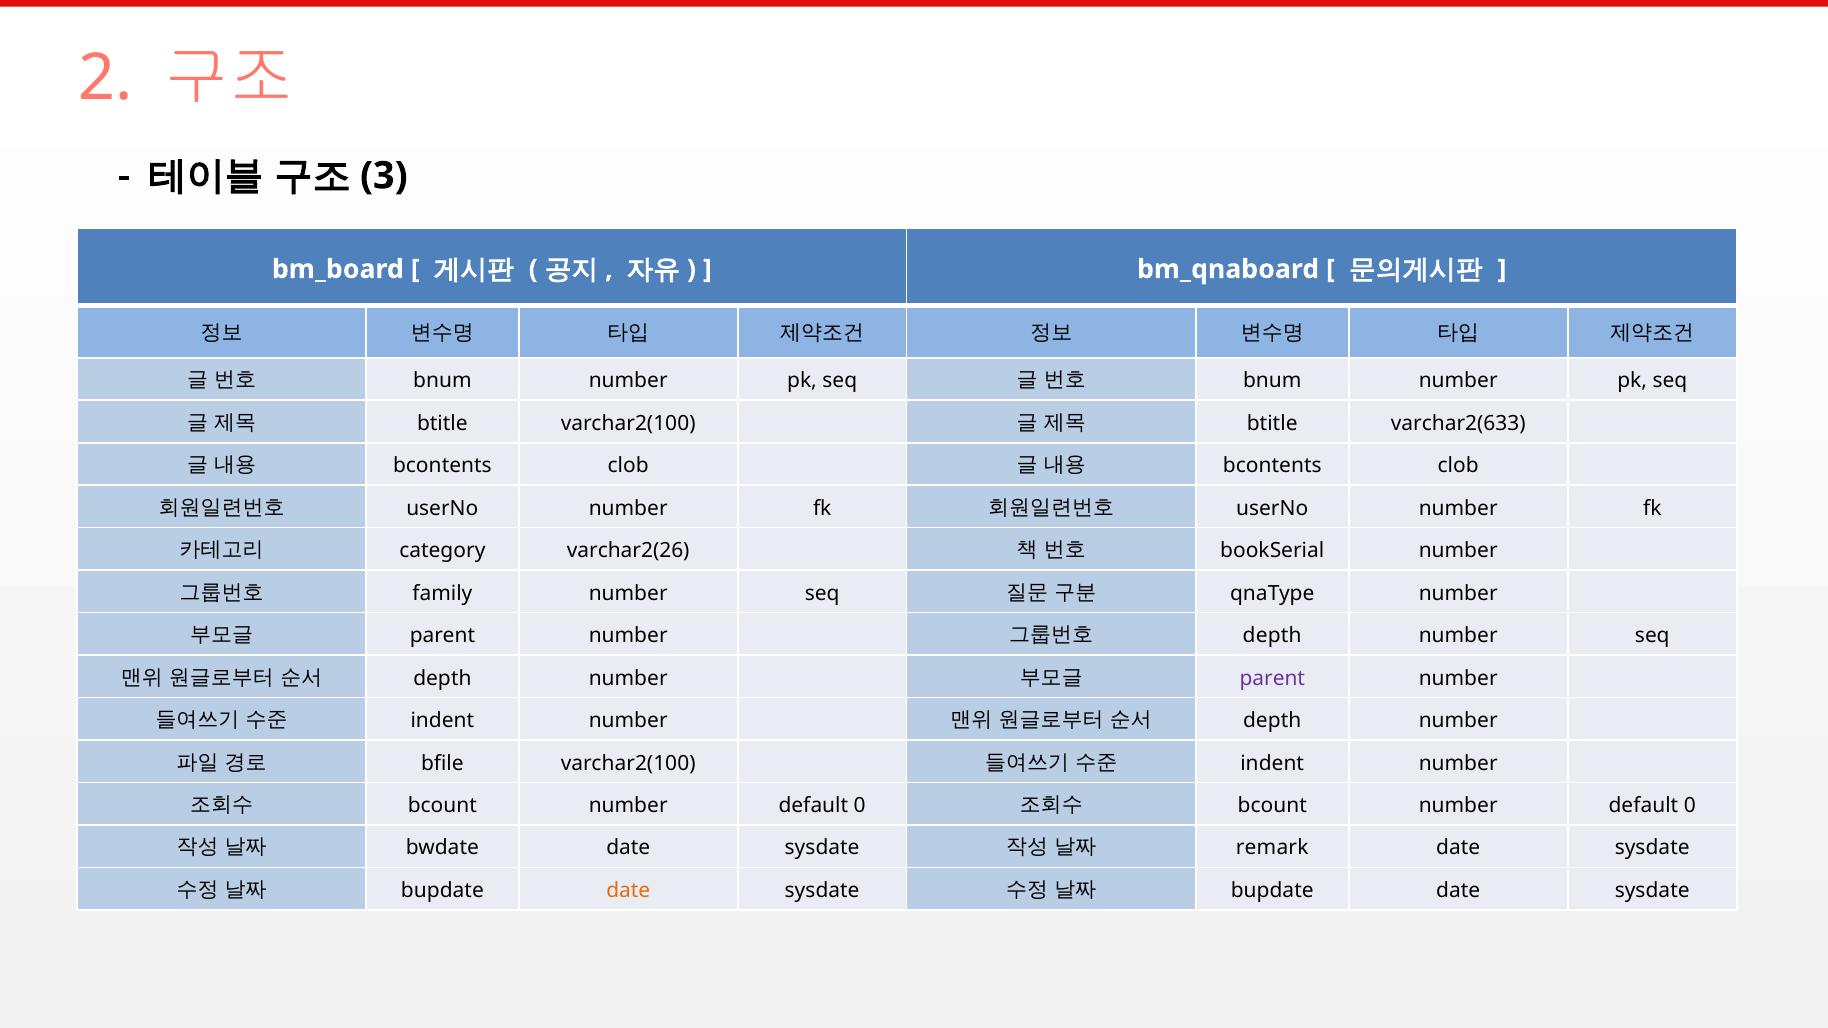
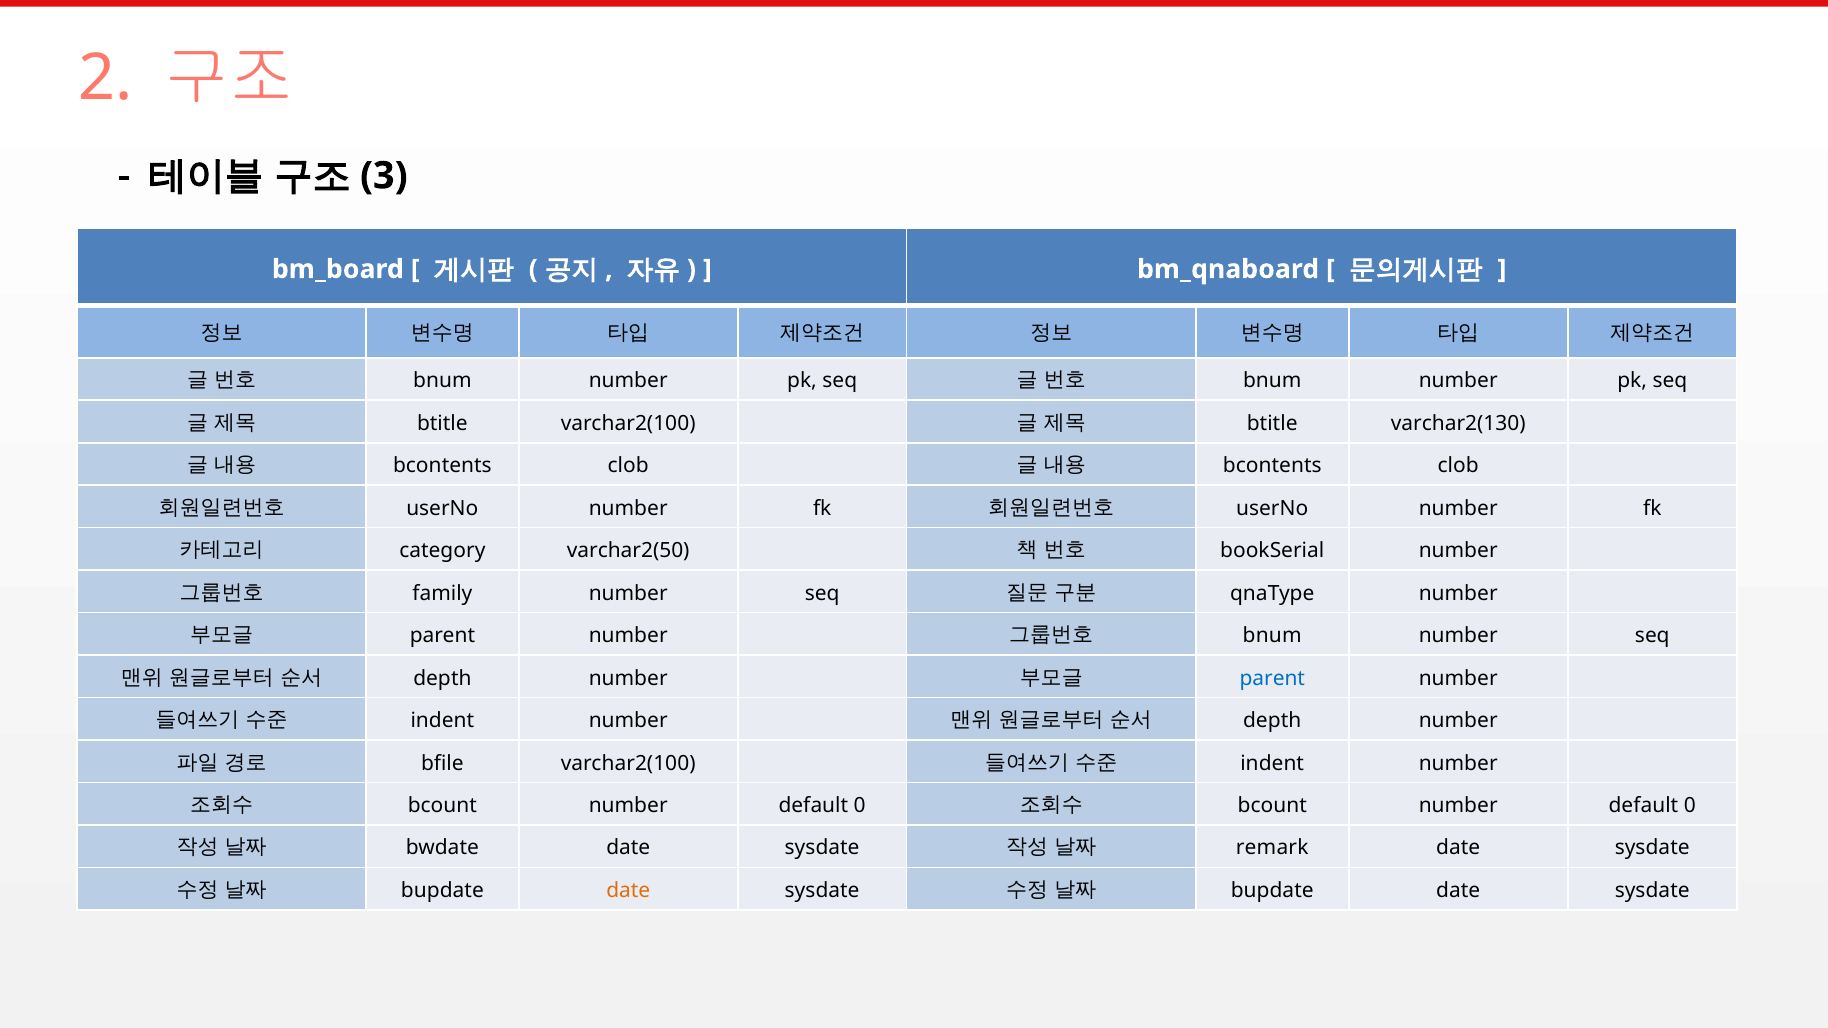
varchar2(633: varchar2(633 -> varchar2(130 (1458, 423)
varchar2(26: varchar2(26 -> varchar2(50 (628, 551)
depth: depth -> bnum (1272, 636)
parent colour: purple -> blue (1272, 678)
